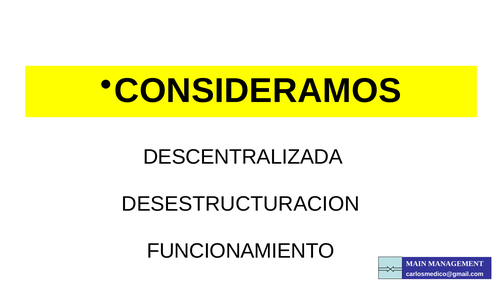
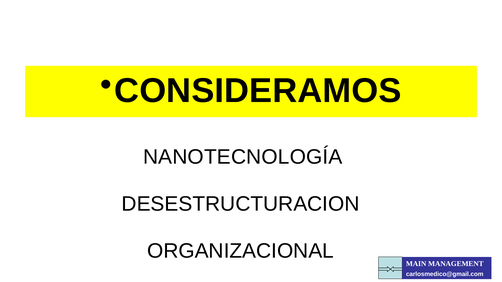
DESCENTRALIZADA: DESCENTRALIZADA -> NANOTECNOLOGÍA (243, 157)
FUNCIONAMIENTO: FUNCIONAMIENTO -> ORGANIZACIONAL (241, 251)
